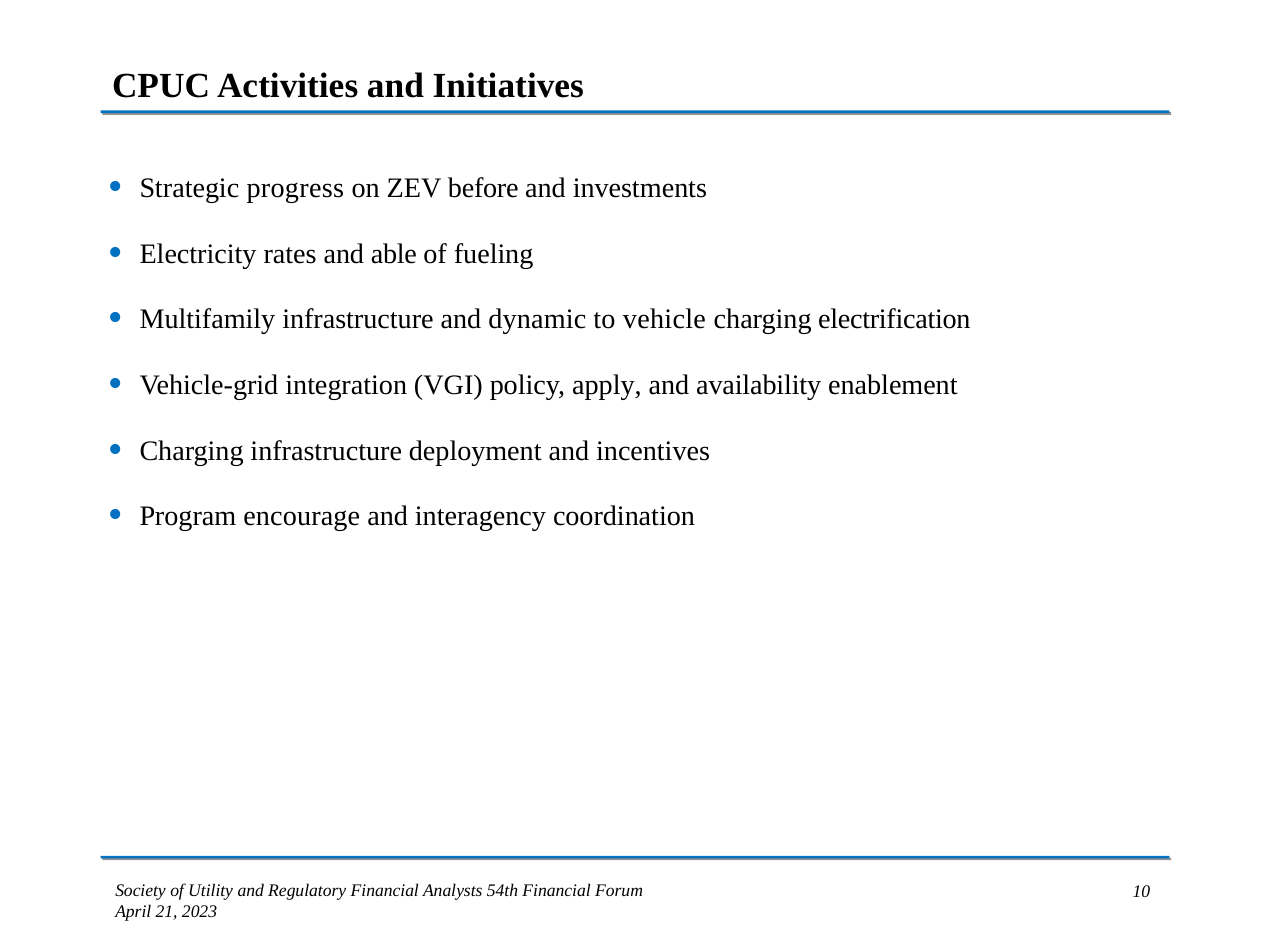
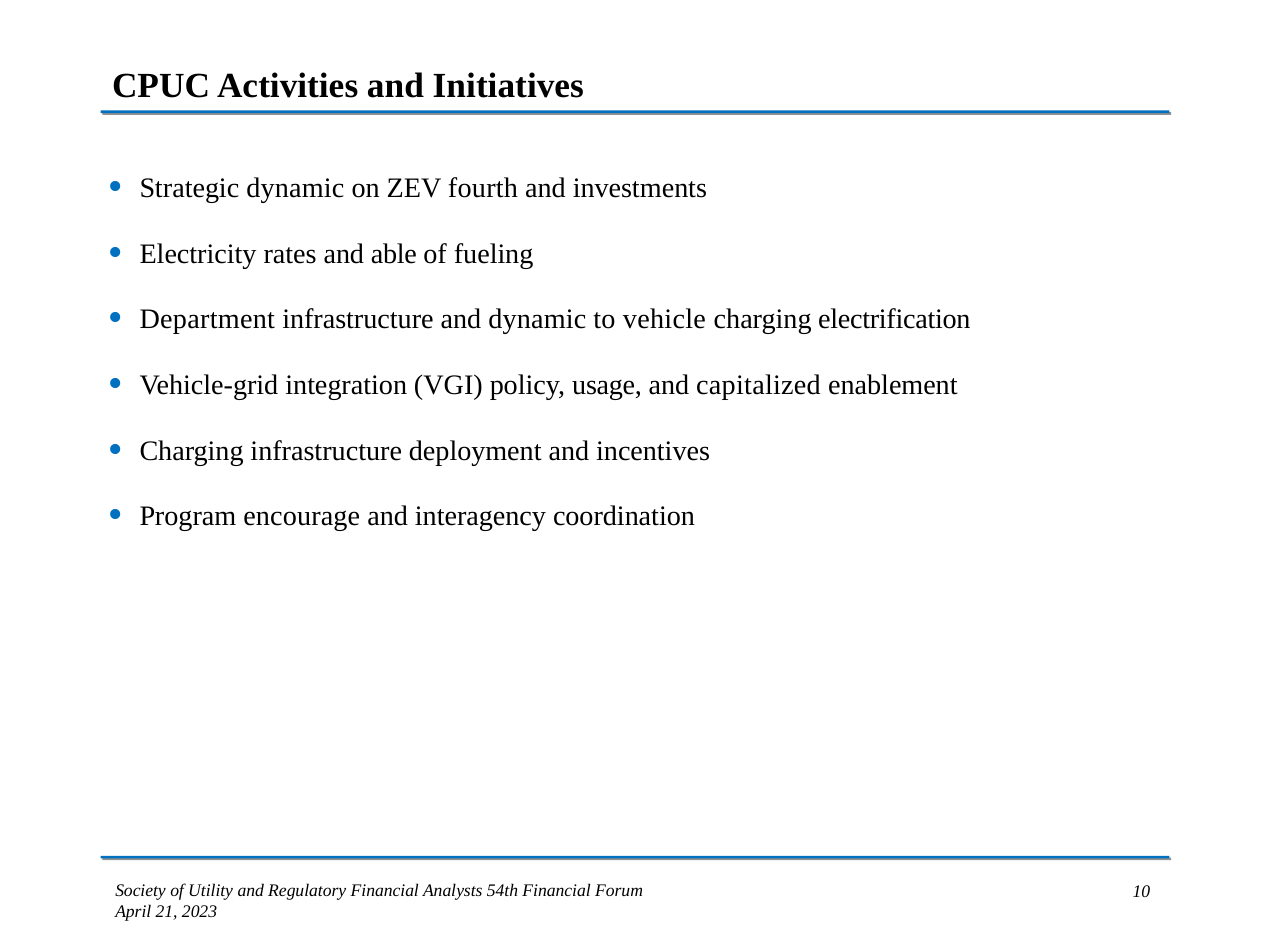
Strategic progress: progress -> dynamic (295, 189)
before: before -> fourth (483, 189)
Multifamily: Multifamily -> Department (207, 320)
apply: apply -> usage (607, 385)
availability: availability -> capitalized (758, 385)
